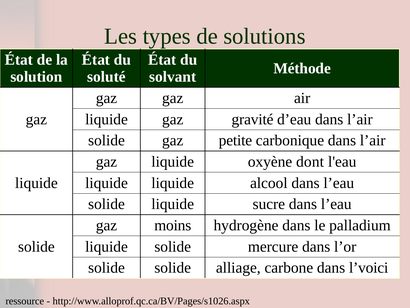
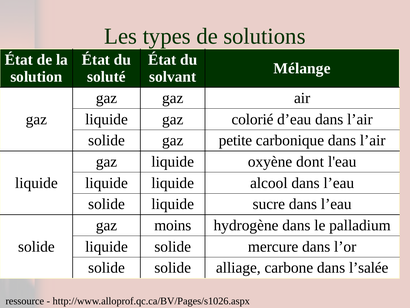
Méthode: Méthode -> Mélange (302, 68)
gravité: gravité -> colorié (252, 119)
l’voici: l’voici -> l’salée (369, 267)
